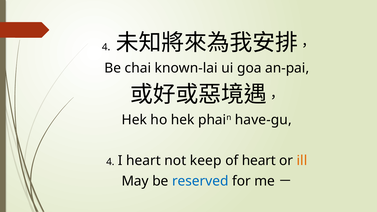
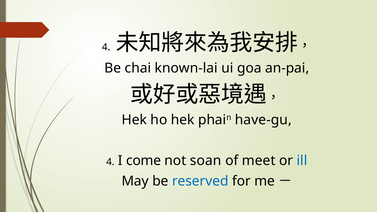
I heart: heart -> come (144, 161)
keep: keep -> soan (206, 161)
of heart: heart -> meet (259, 161)
ill colour: orange -> blue (302, 161)
